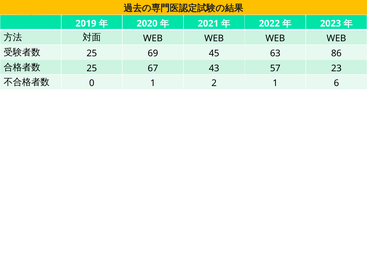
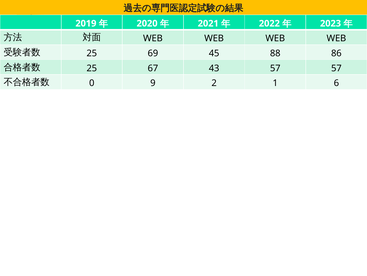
63: 63 -> 88 (275, 53)
57 23: 23 -> 57 (336, 68)
0 1: 1 -> 9 (153, 83)
